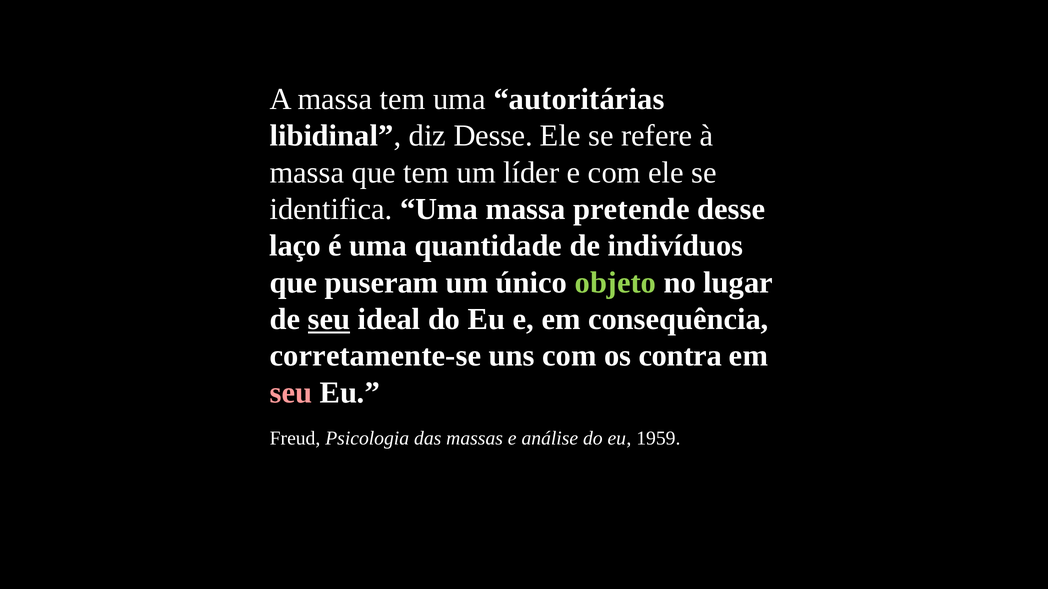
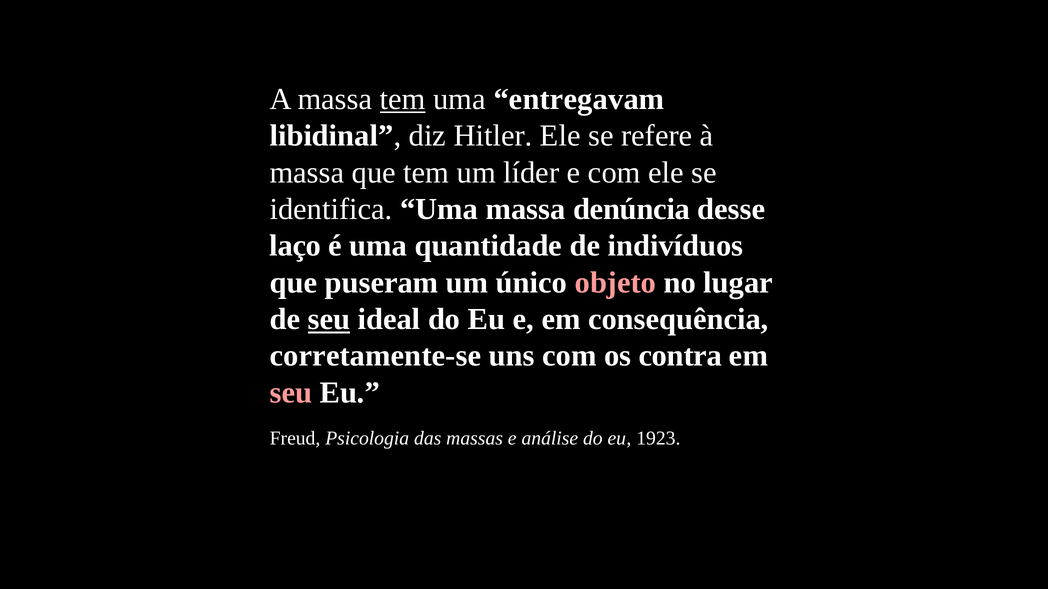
tem underline: none -> present (403, 99)
autoritárias: autoritárias -> entregavam (579, 99)
diz Desse: Desse -> Hitler (493, 136)
pretende: pretende -> denúncia (632, 209)
objeto colour: light green -> pink (615, 283)
1959: 1959 -> 1923 (658, 439)
